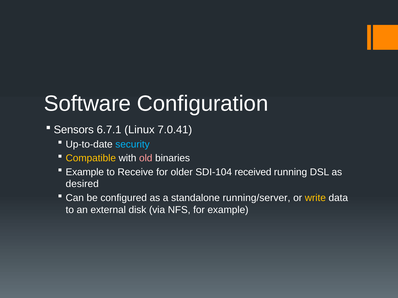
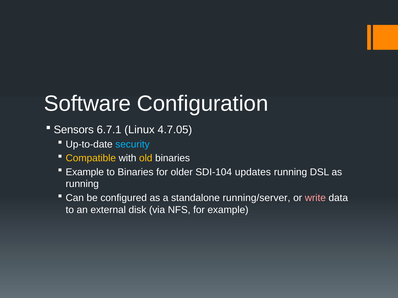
7.0.41: 7.0.41 -> 4.7.05 (175, 130)
old colour: pink -> yellow (146, 158)
to Receive: Receive -> Binaries (136, 172)
received: received -> updates (253, 172)
desired: desired -> running (82, 184)
write colour: yellow -> pink (315, 198)
